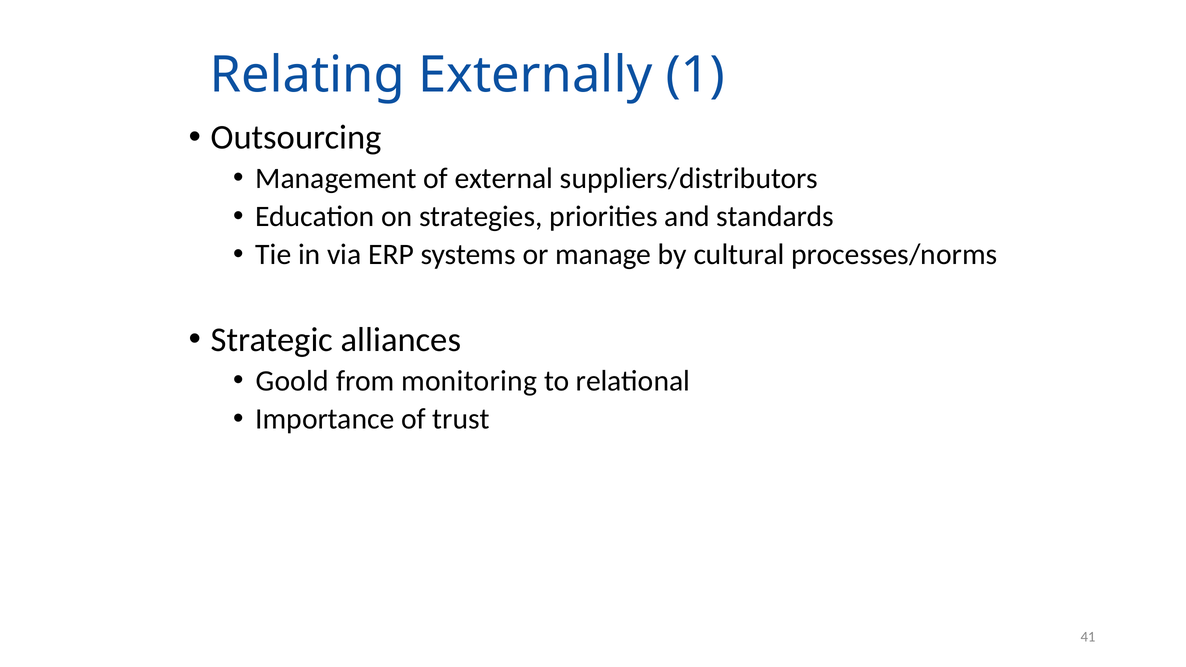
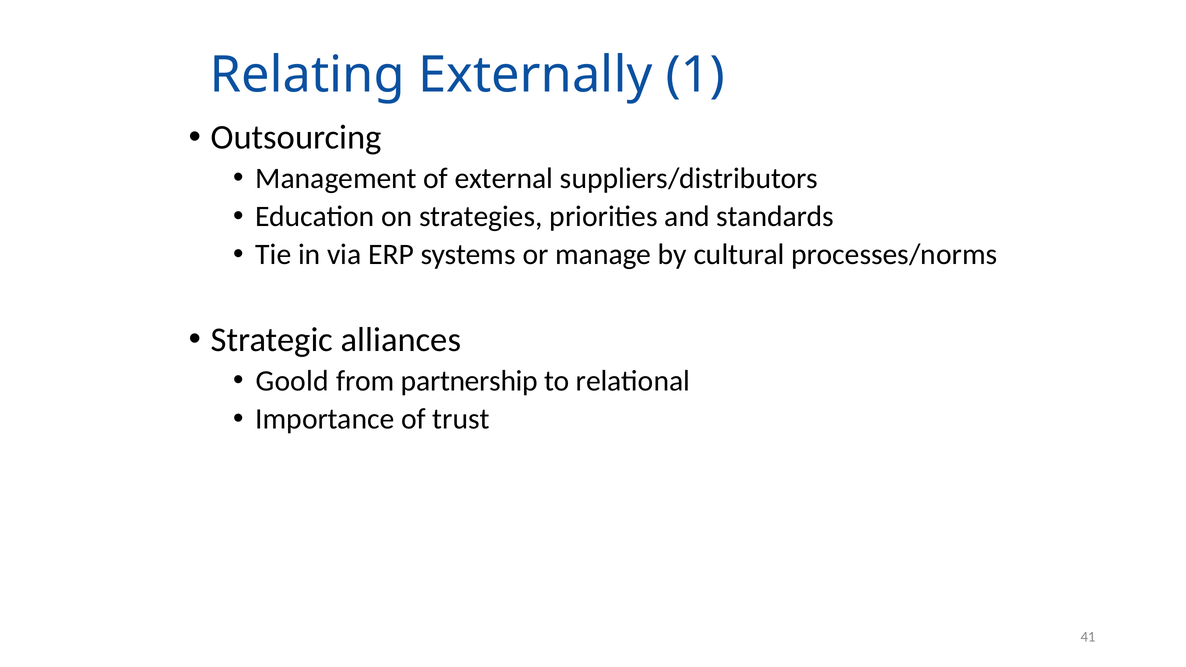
monitoring: monitoring -> partnership (469, 381)
